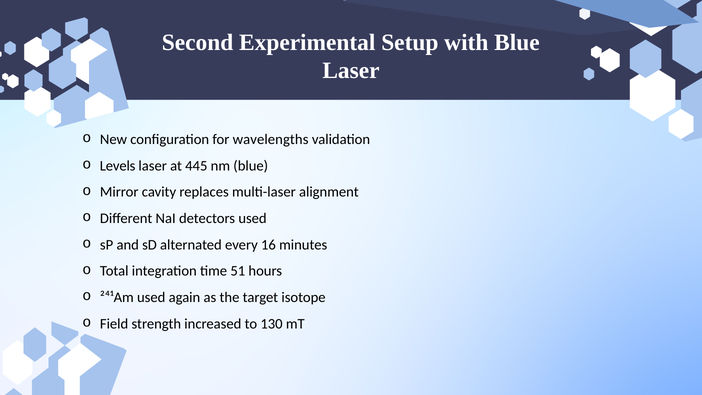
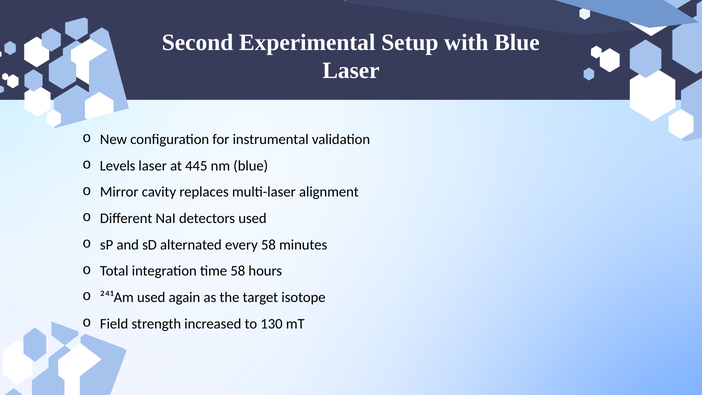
wavelengths: wavelengths -> instrumental (271, 139)
every 16: 16 -> 58 (268, 245)
time 51: 51 -> 58 (238, 271)
